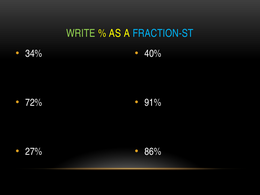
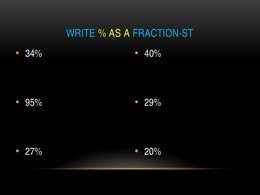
WRITE colour: light green -> light blue (81, 33)
72%: 72% -> 95% (34, 103)
91%: 91% -> 29% (153, 103)
86%: 86% -> 20% (153, 152)
